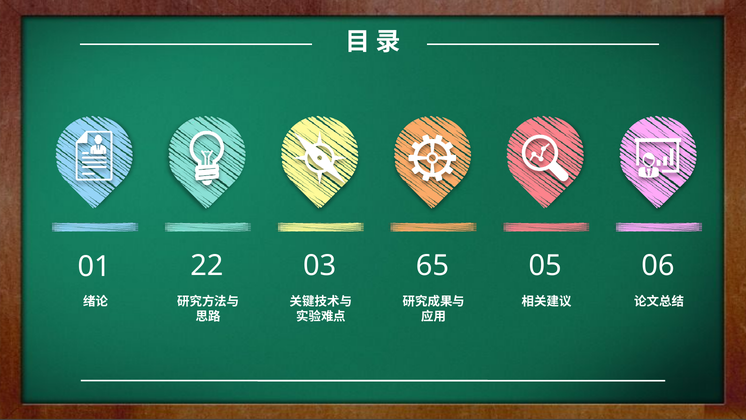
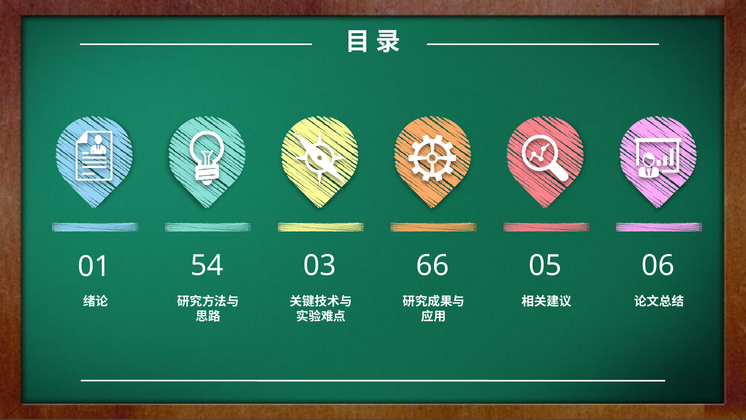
22: 22 -> 54 (207, 265)
65: 65 -> 66 (432, 265)
